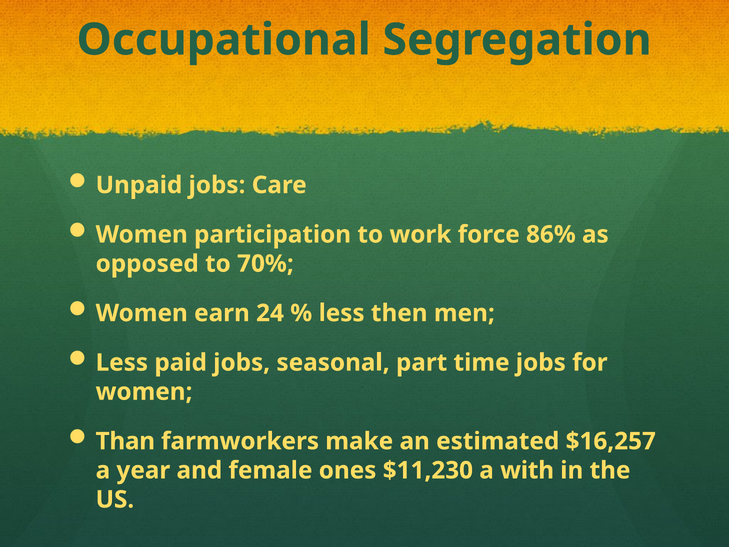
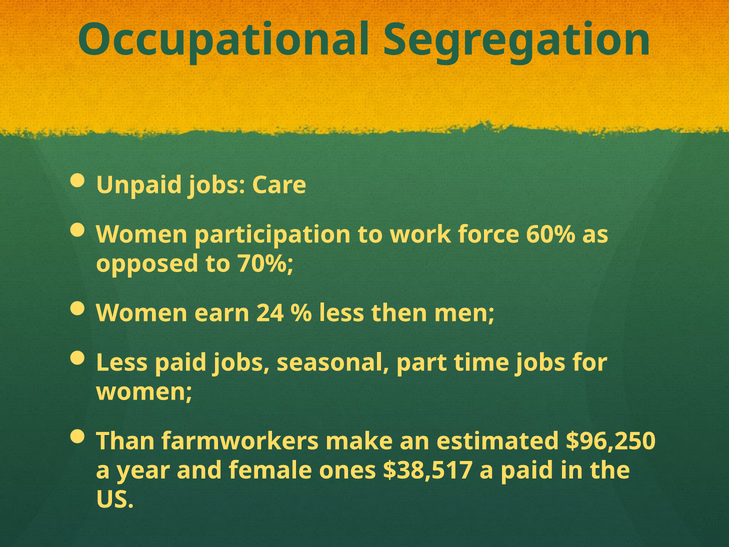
86%: 86% -> 60% (551, 234)
$16,257: $16,257 -> $96,250 (611, 441)
$11,230: $11,230 -> $38,517 (428, 470)
a with: with -> paid (527, 470)
